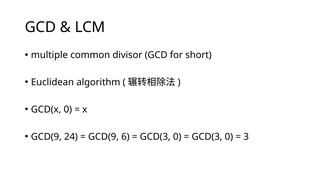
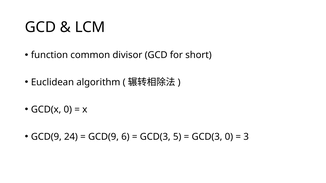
multiple: multiple -> function (49, 55)
0: 0 -> 5 (177, 137)
